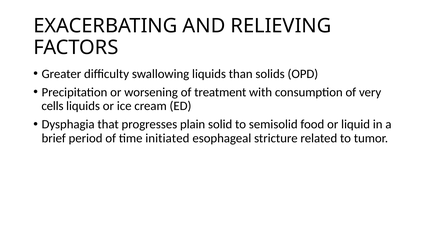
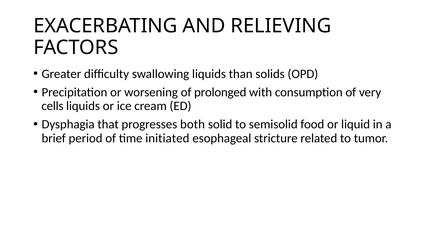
treatment: treatment -> prolonged (220, 92)
plain: plain -> both (193, 125)
